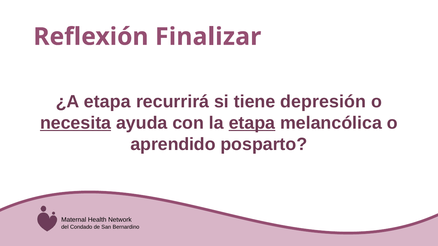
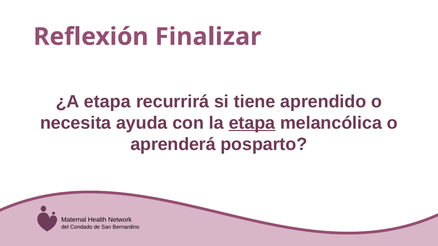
depresión: depresión -> aprendido (323, 102)
necesita underline: present -> none (76, 123)
aprendido: aprendido -> aprenderá (173, 144)
